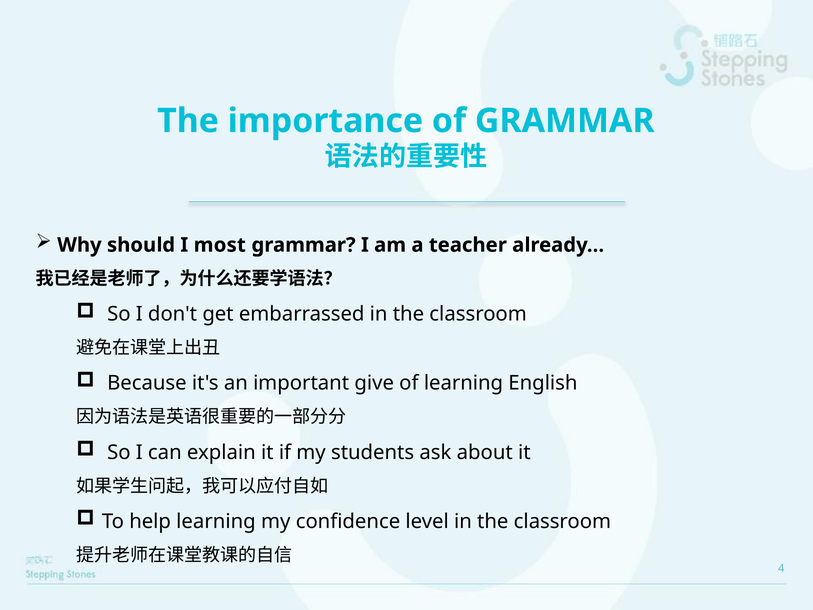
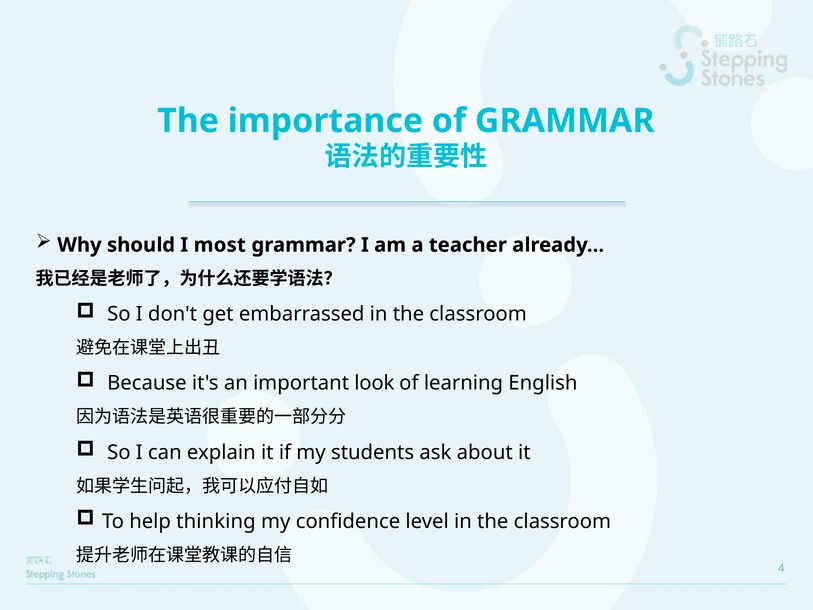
give: give -> look (374, 383)
help learning: learning -> thinking (216, 521)
